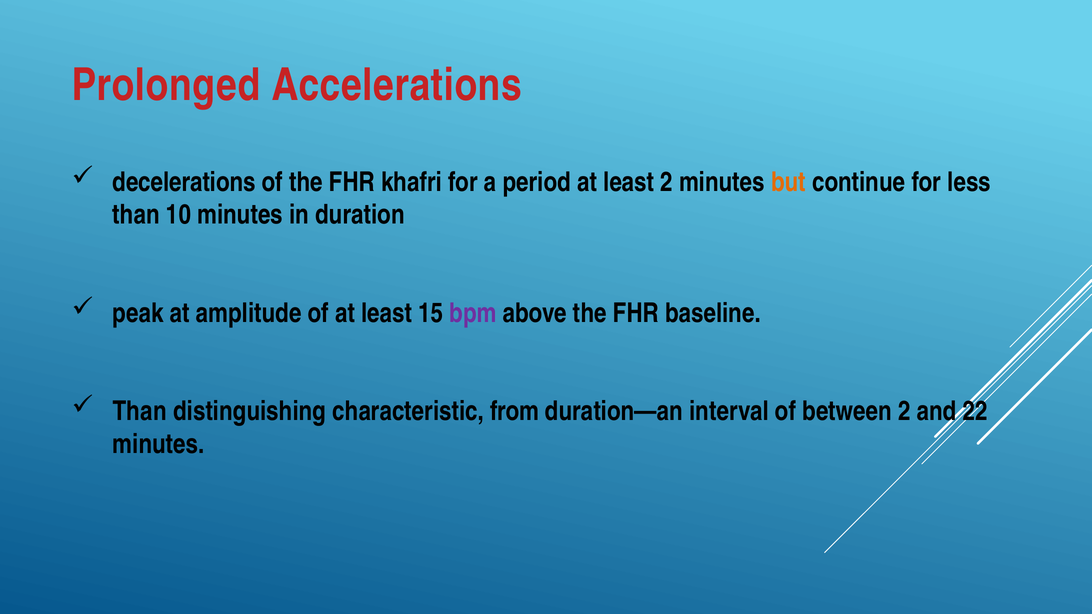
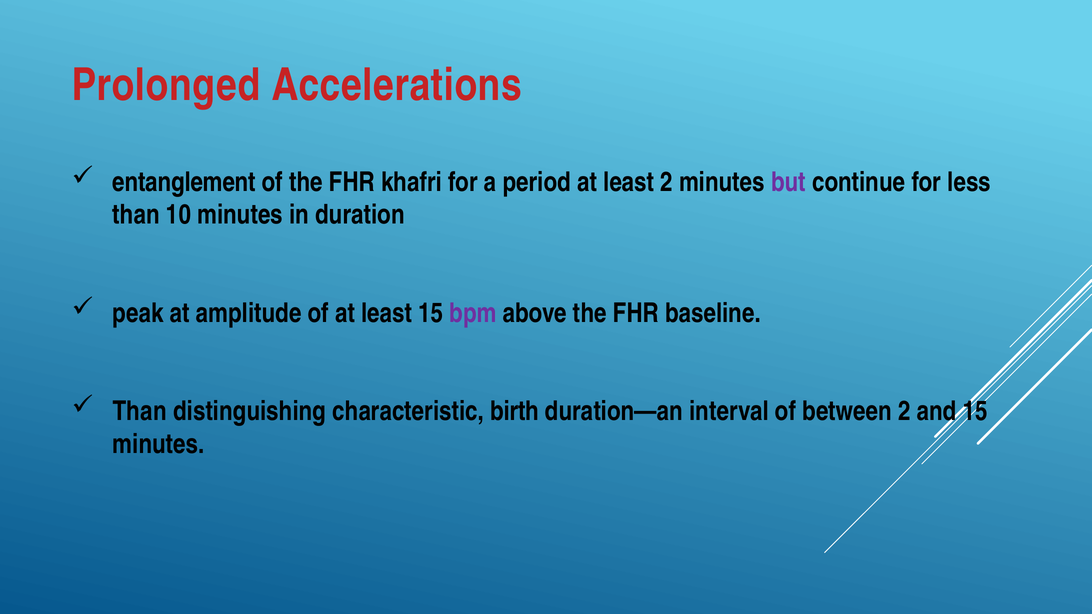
decelerations: decelerations -> entanglement (184, 182)
but colour: orange -> purple (788, 182)
from: from -> birth (515, 411)
and 22: 22 -> 15 (975, 411)
